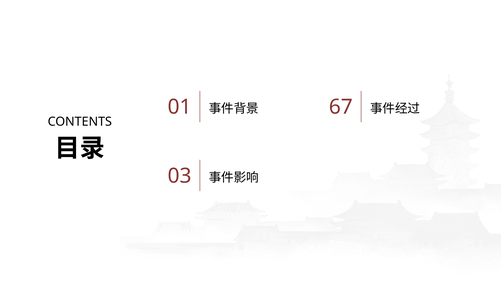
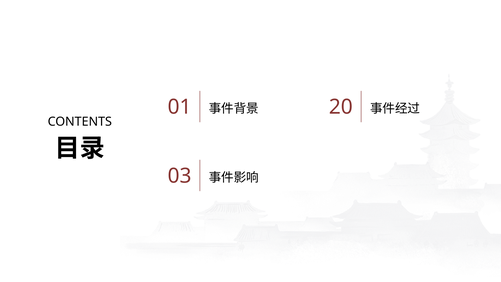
67: 67 -> 20 (341, 107)
